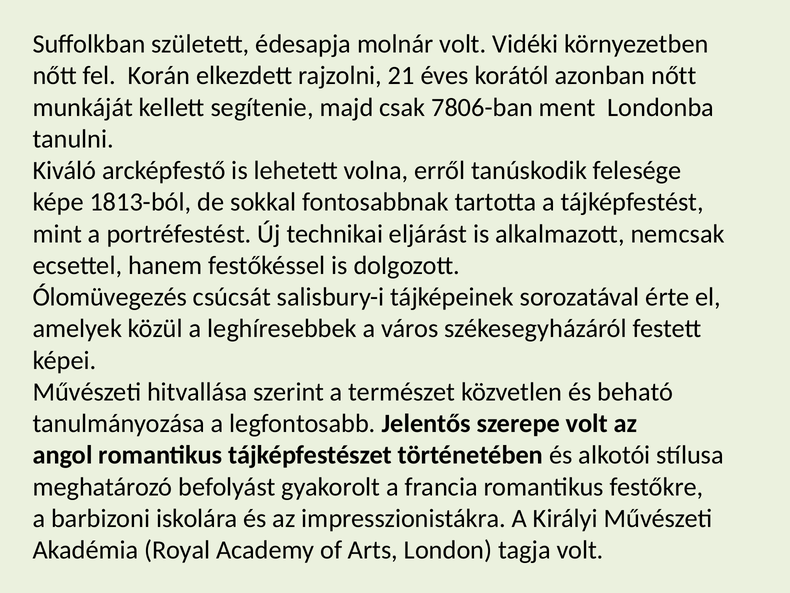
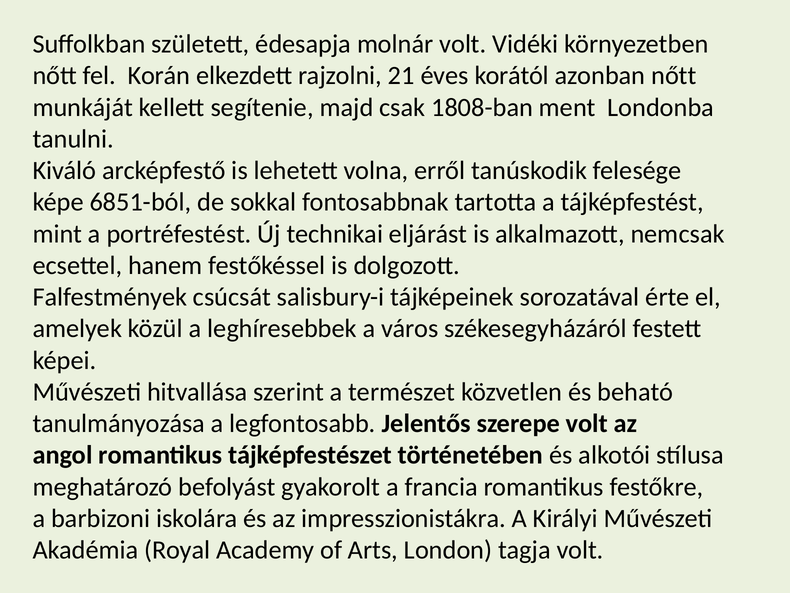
7806-ban: 7806-ban -> 1808-ban (482, 107)
1813-ból: 1813-ból -> 6851-ból (140, 202)
Ólomüvegezés: Ólomüvegezés -> Falfestmények (110, 297)
